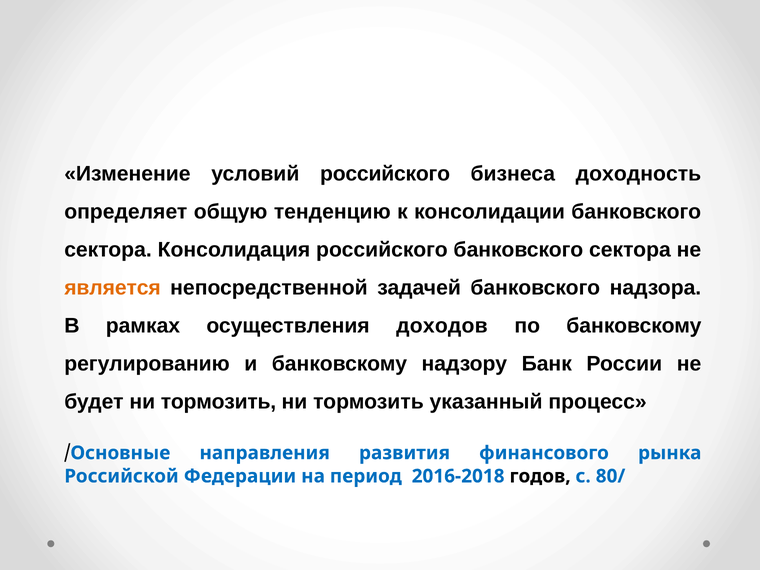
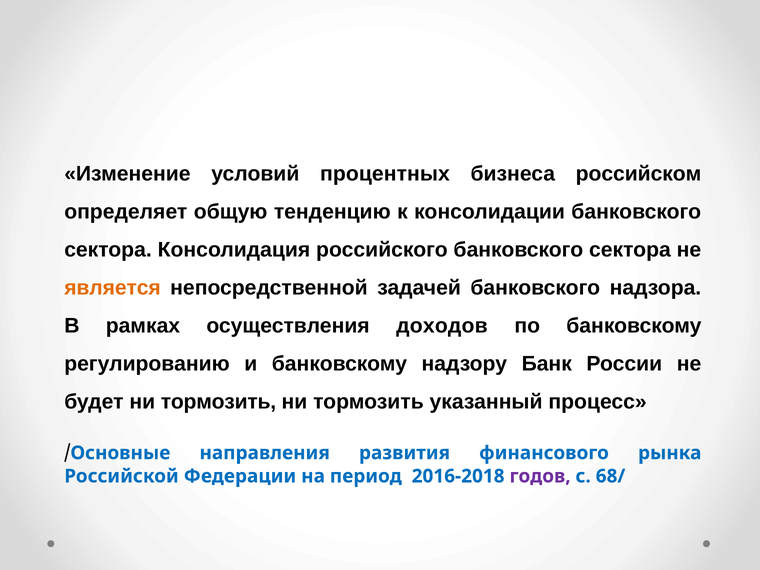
условий российского: российского -> процентных (385, 174)
доходность: доходность -> российском (639, 174)
годов colour: black -> purple (540, 476)
80/: 80/ -> 68/ (611, 476)
